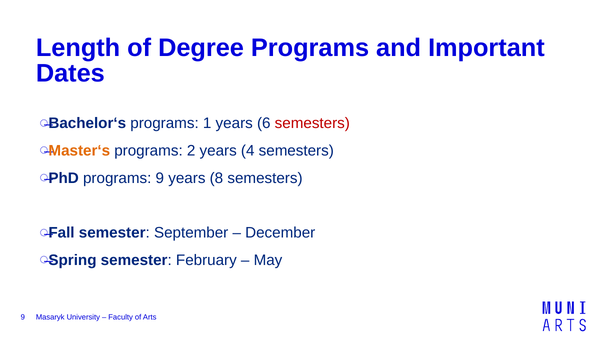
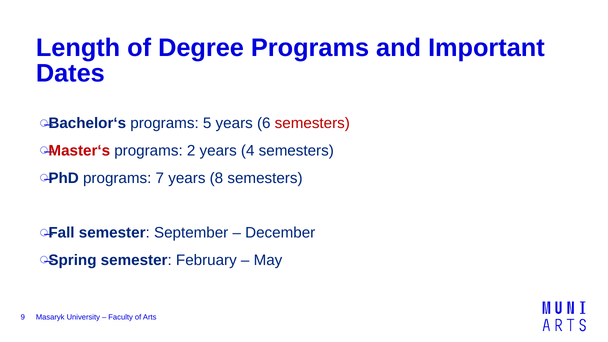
1: 1 -> 5 (207, 123)
Master‘s colour: orange -> red (79, 151)
programs 9: 9 -> 7 (160, 178)
